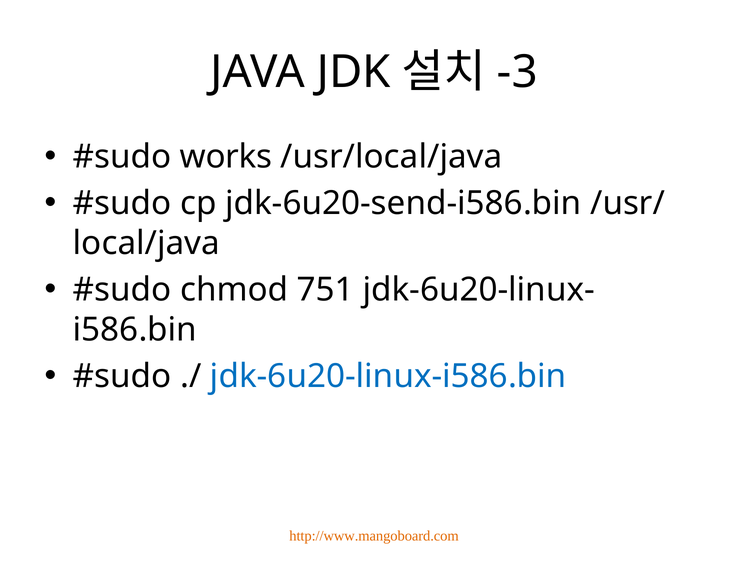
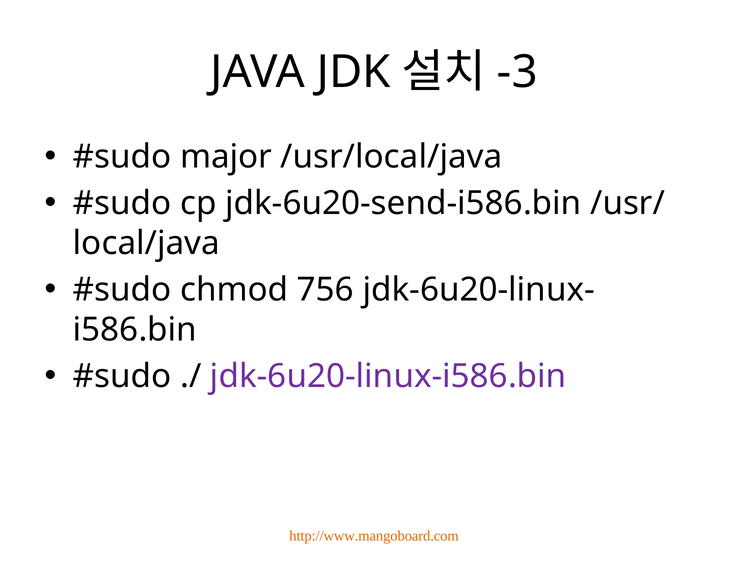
works: works -> major (226, 157)
751: 751 -> 756 (325, 290)
jdk-6u20-linux-i586.bin colour: blue -> purple (388, 376)
